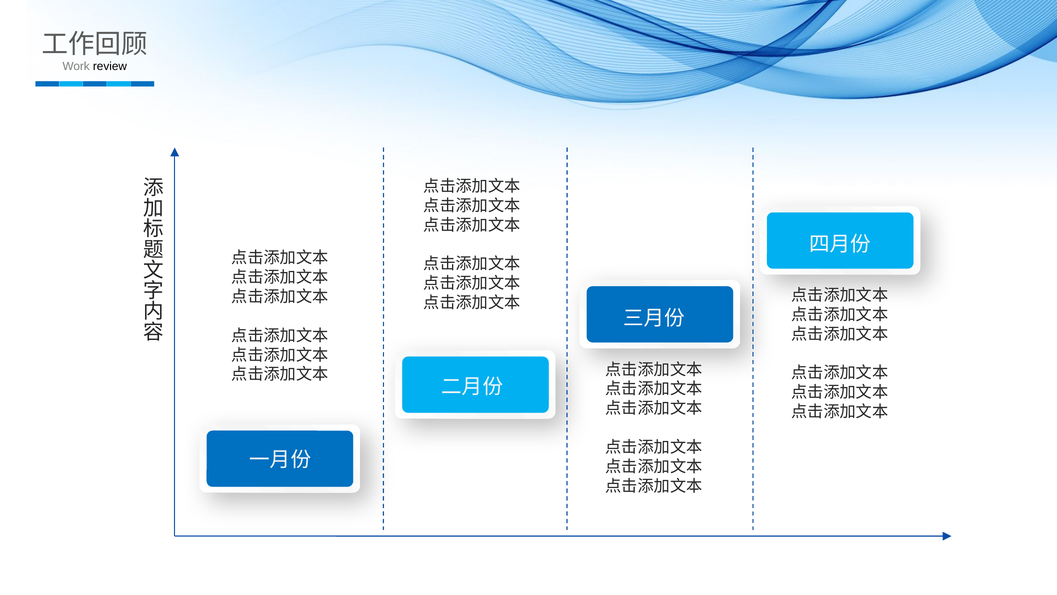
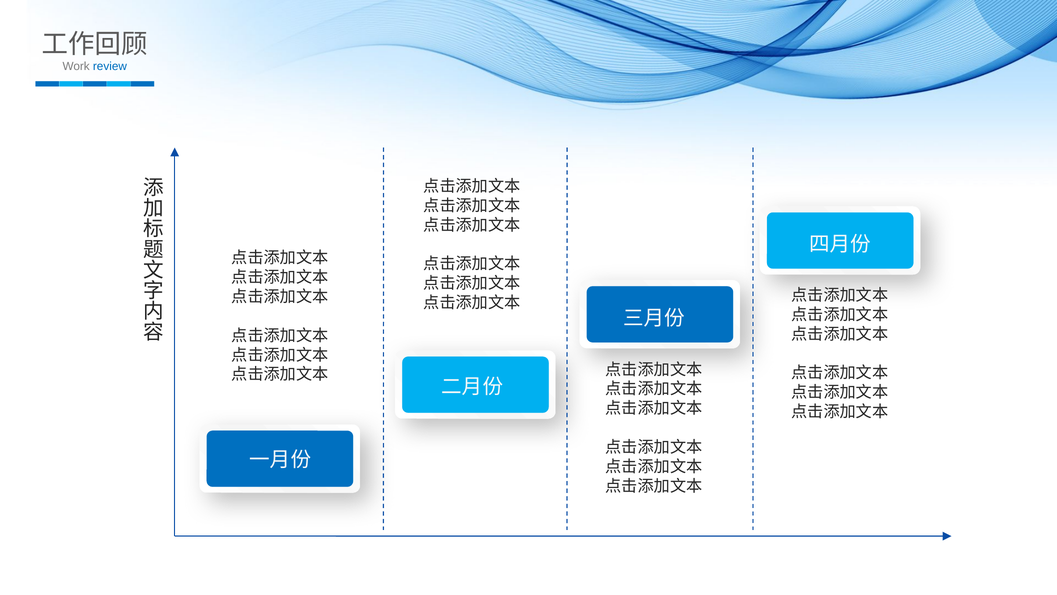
review colour: black -> blue (110, 66)
